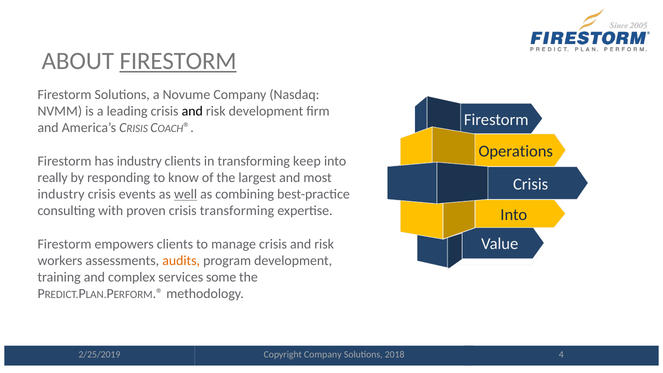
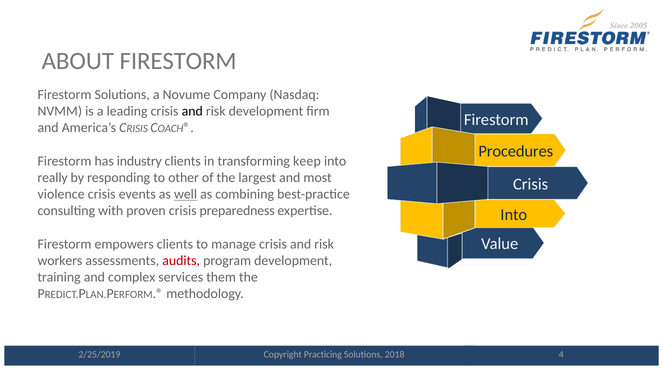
FIRESTORM underline: present -> none (178, 61)
Operations: Operations -> Procedures (516, 151)
know: know -> other (184, 178)
industry: industry -> violence (61, 194)
crisis transforming: transforming -> preparedness (237, 211)
audits colour: orange -> red (181, 261)
some: some -> them (221, 277)
Company: Company -> Practicing (323, 355)
